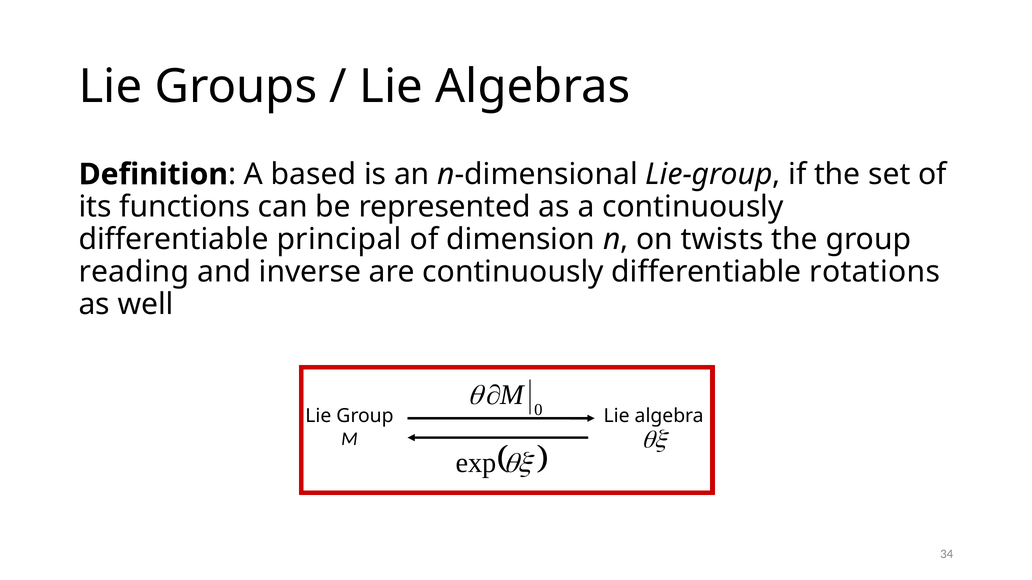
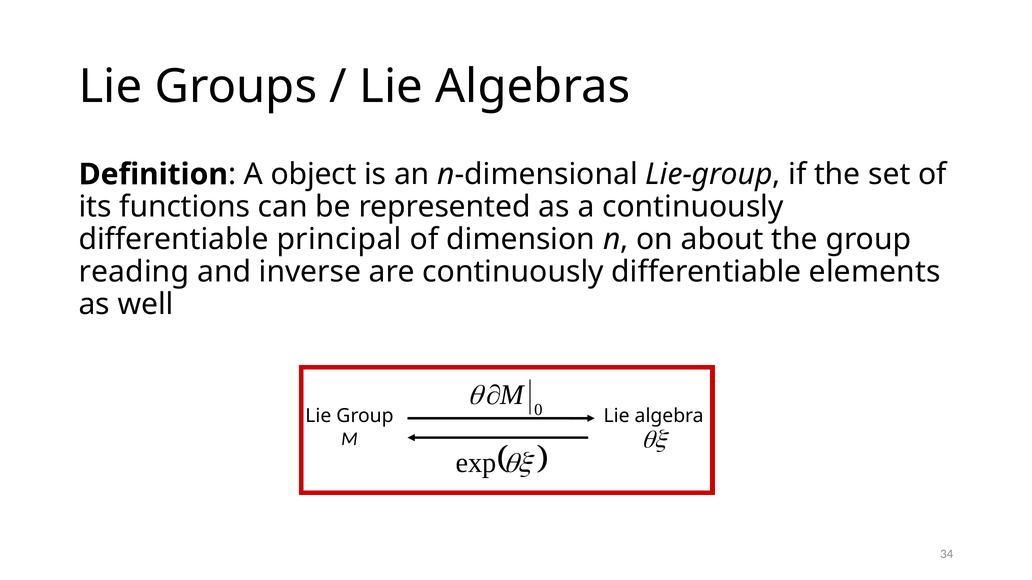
based: based -> object (314, 174)
twists: twists -> about (722, 240)
rotations: rotations -> elements (875, 272)
